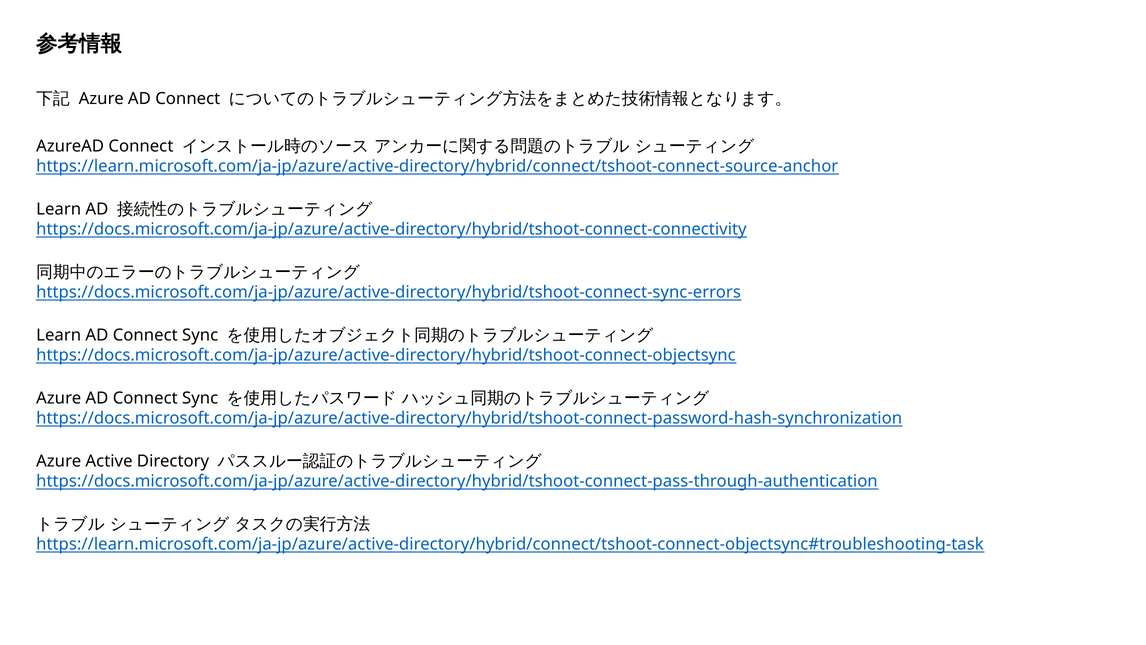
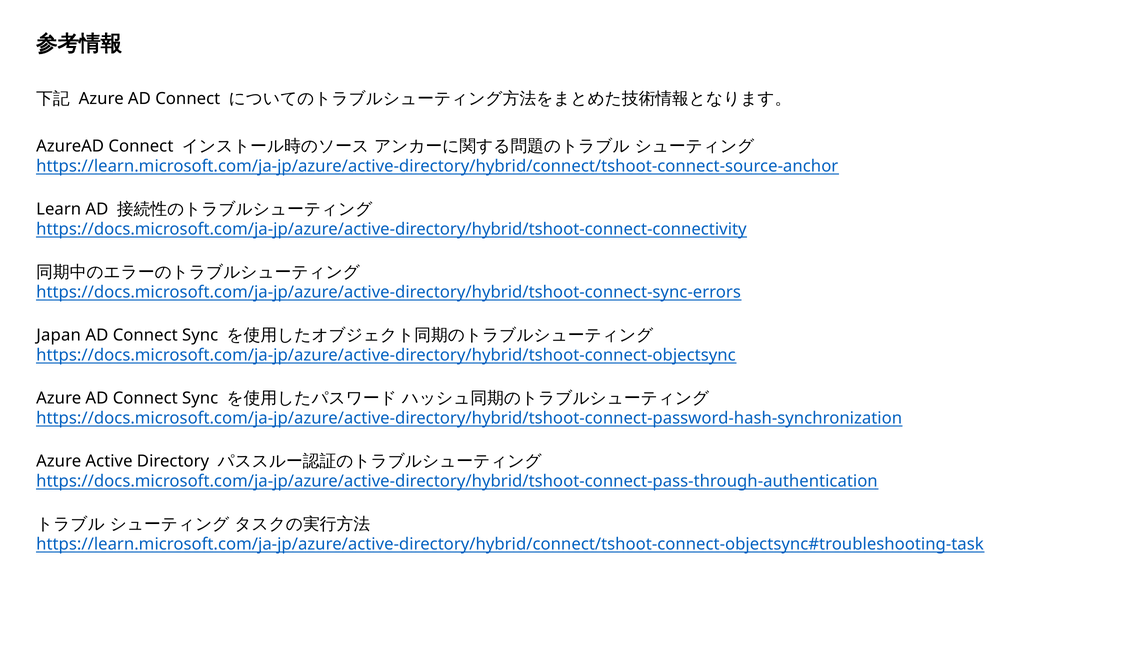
Learn: Learn -> Japan (59, 335)
